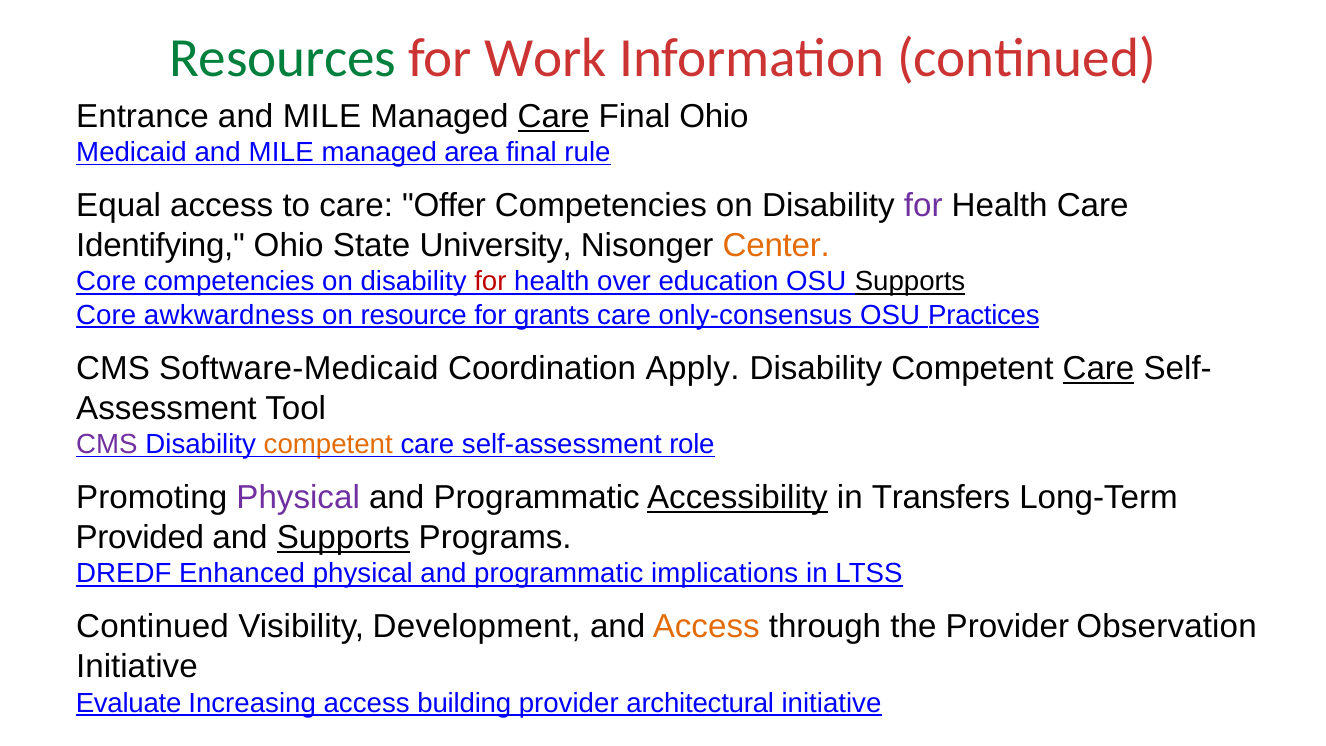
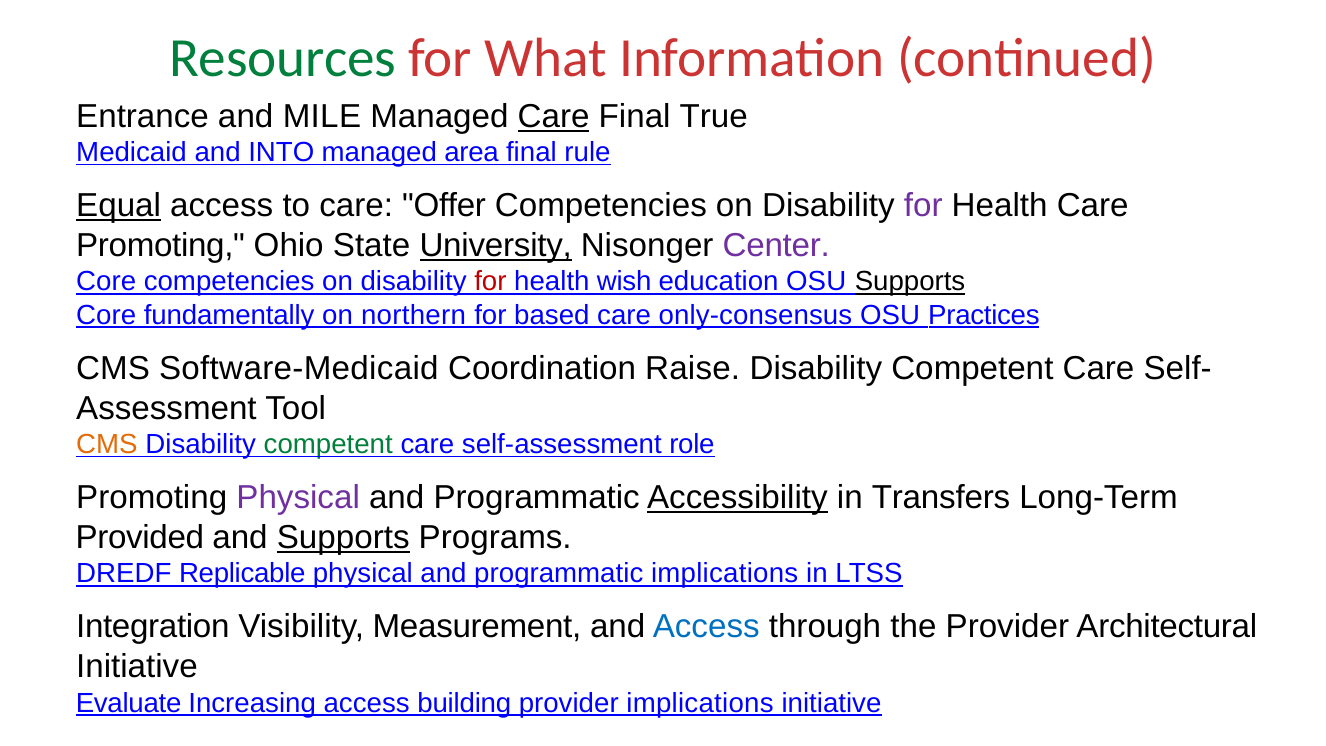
Work: Work -> What (546, 59)
Final Ohio: Ohio -> True (714, 116)
Medicaid and MILE: MILE -> INTO (281, 152)
Equal underline: none -> present (119, 206)
Identifying: Identifying -> Promoting (161, 246)
University underline: none -> present (496, 246)
Center colour: orange -> purple (776, 246)
over: over -> wish (624, 282)
awkwardness: awkwardness -> fundamentally (229, 315)
resource: resource -> northern (413, 315)
grants: grants -> based (552, 315)
Apply: Apply -> Raise (693, 368)
Care underline: present -> none (1099, 368)
CMS colour: purple -> orange (107, 444)
competent colour: orange -> green (328, 444)
Enhanced: Enhanced -> Replicable (242, 573)
Continued: Continued -> Integration (153, 627)
Development: Development -> Measurement (477, 627)
Access colour: orange -> blue (706, 627)
Observation: Observation -> Architectural (1167, 627)
provider architectural: architectural -> implications (700, 703)
